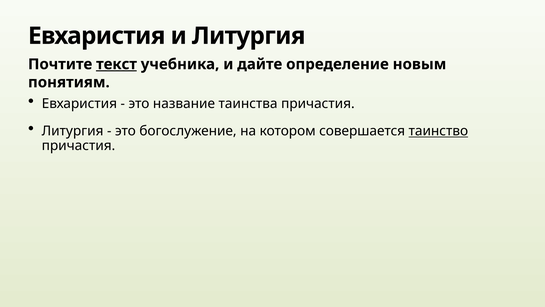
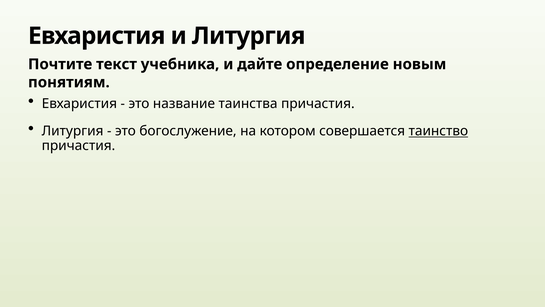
текст underline: present -> none (117, 64)
